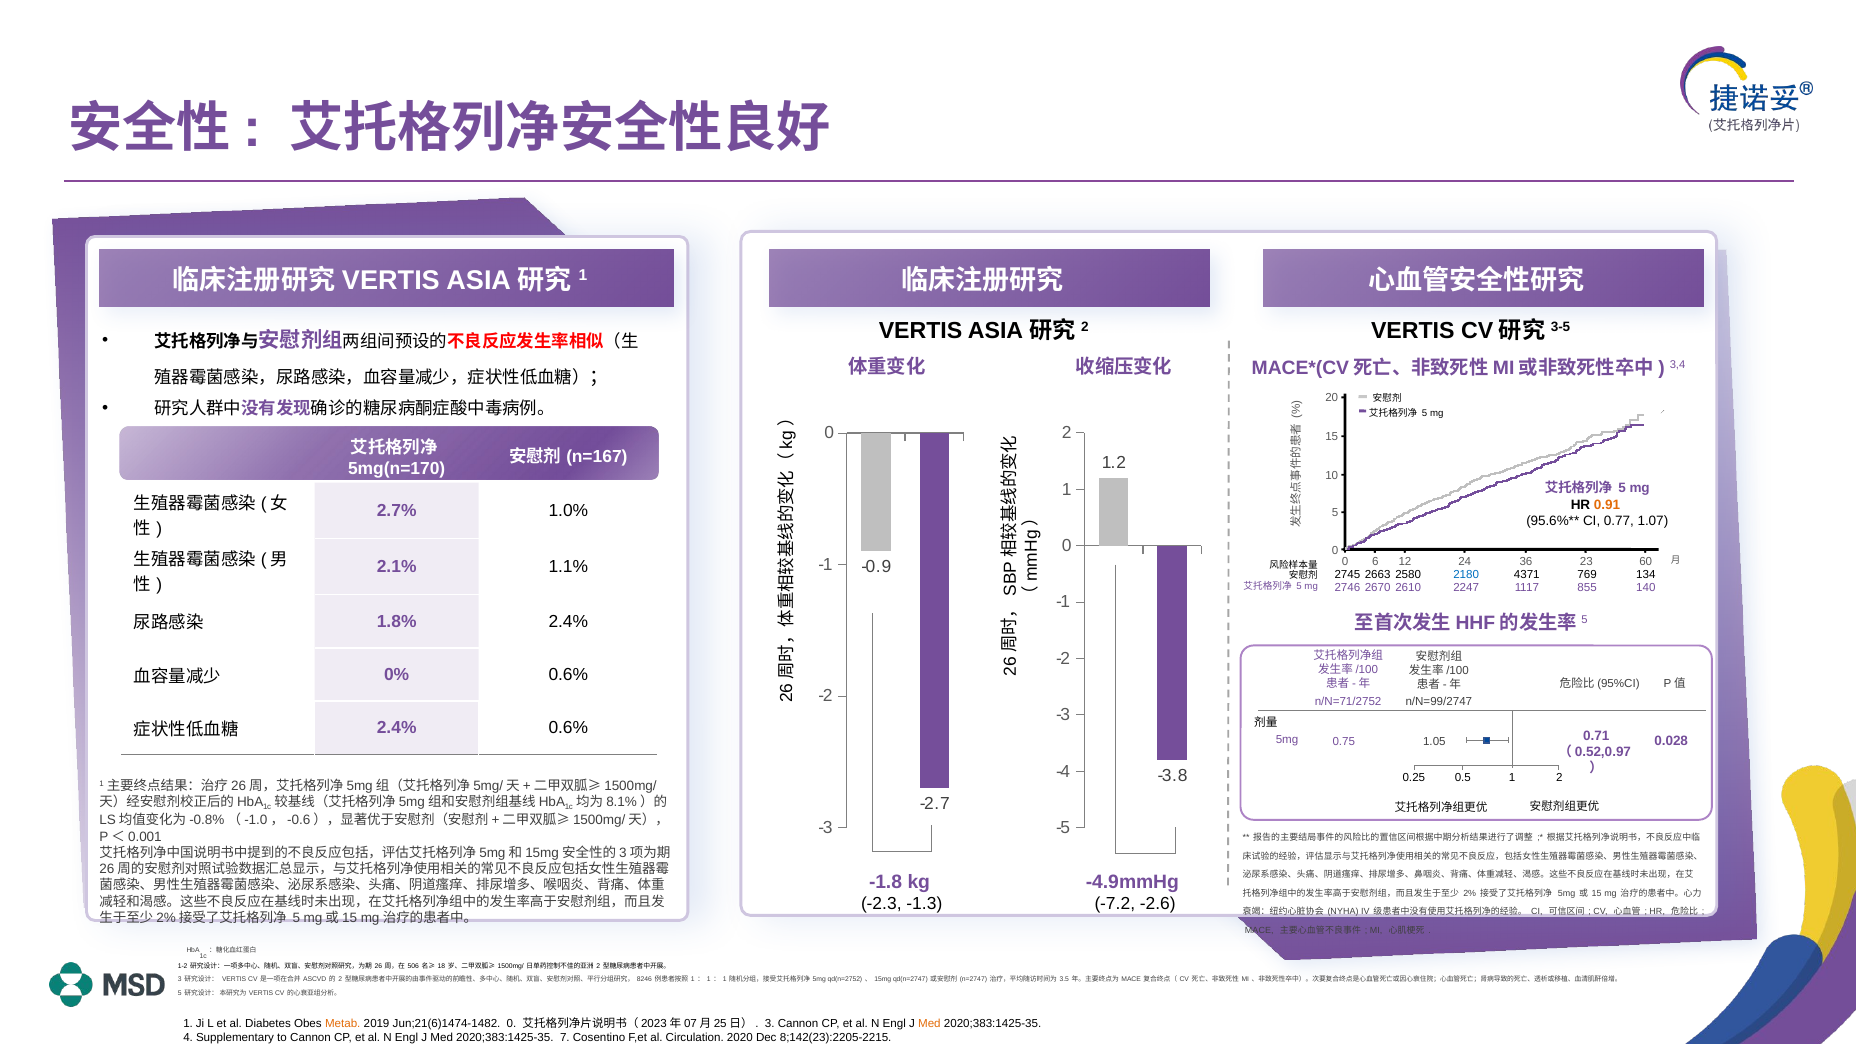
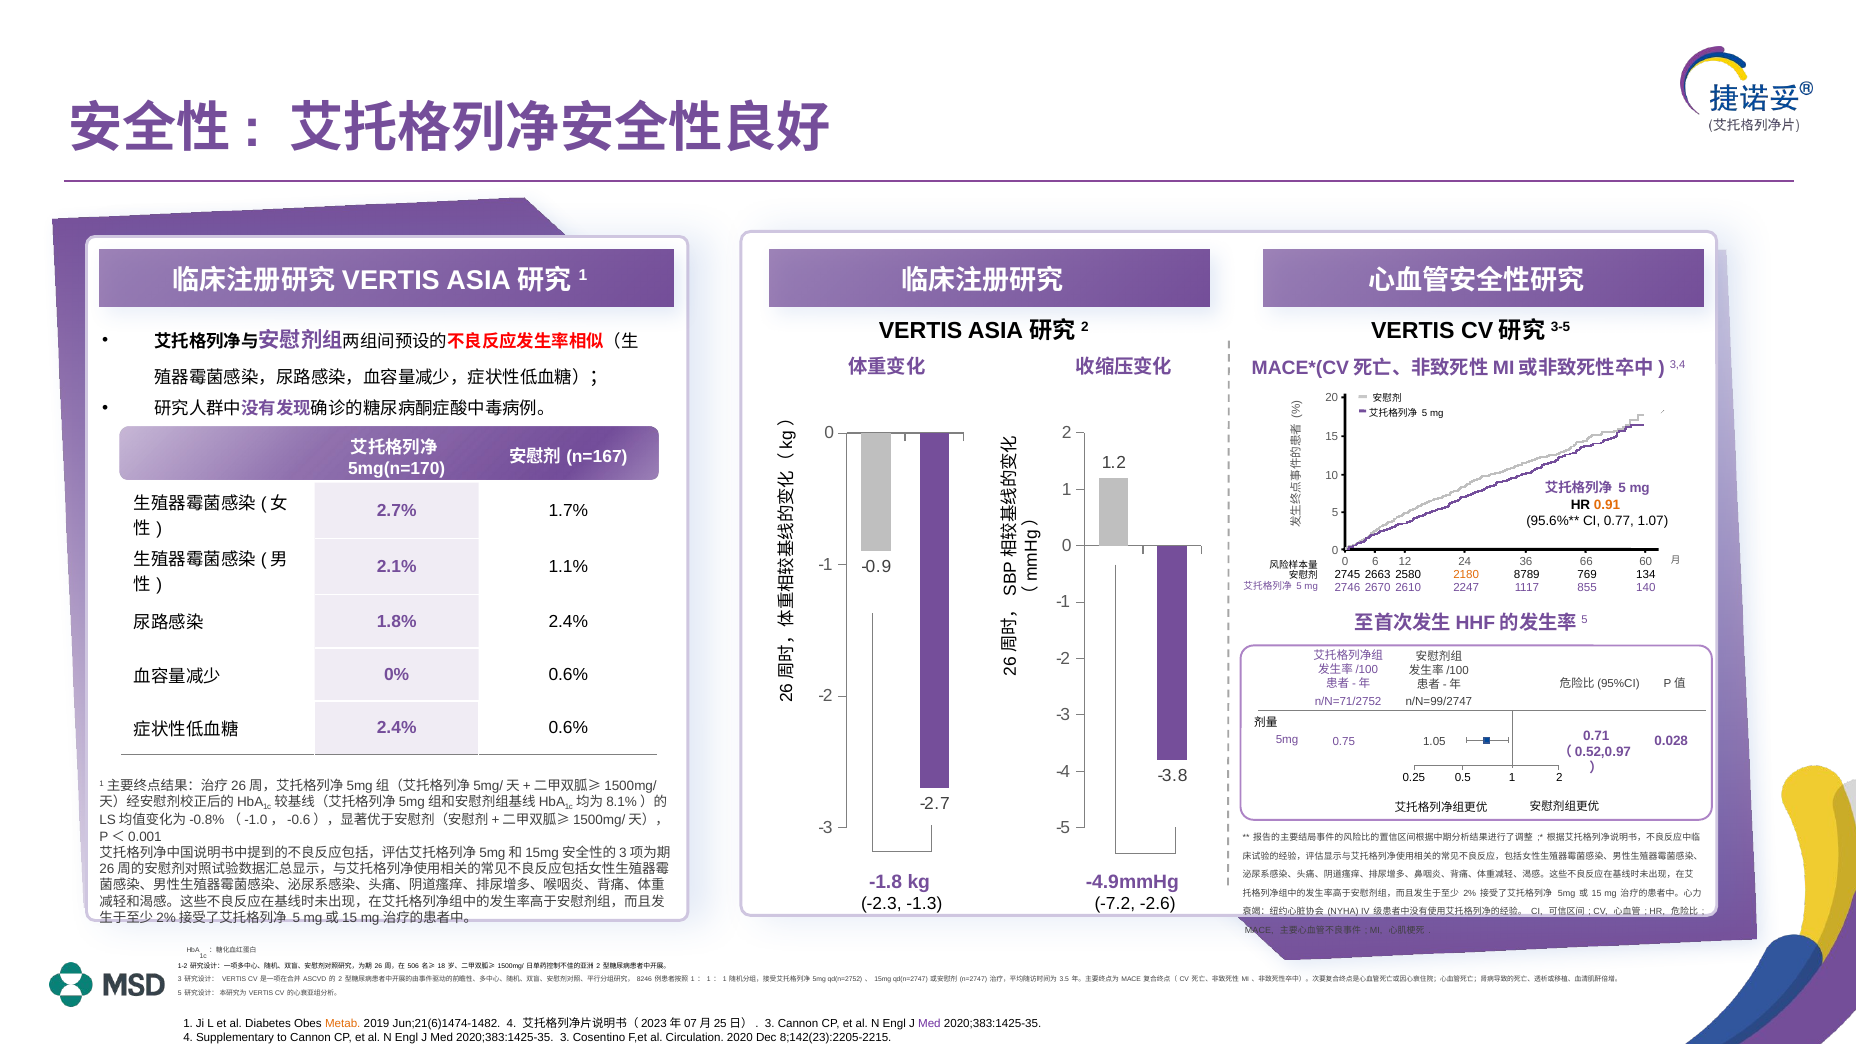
1.0%: 1.0% -> 1.7% (568, 511)
23: 23 -> 66 (1586, 562)
2180 colour: blue -> orange (1466, 575)
4371: 4371 -> 8789 (1527, 575)
Jun;21(6)1474-1482 0: 0 -> 4 (512, 1024)
Med colour: orange -> purple (929, 1024)
2020;383:1425-35 7: 7 -> 3 (565, 1038)
